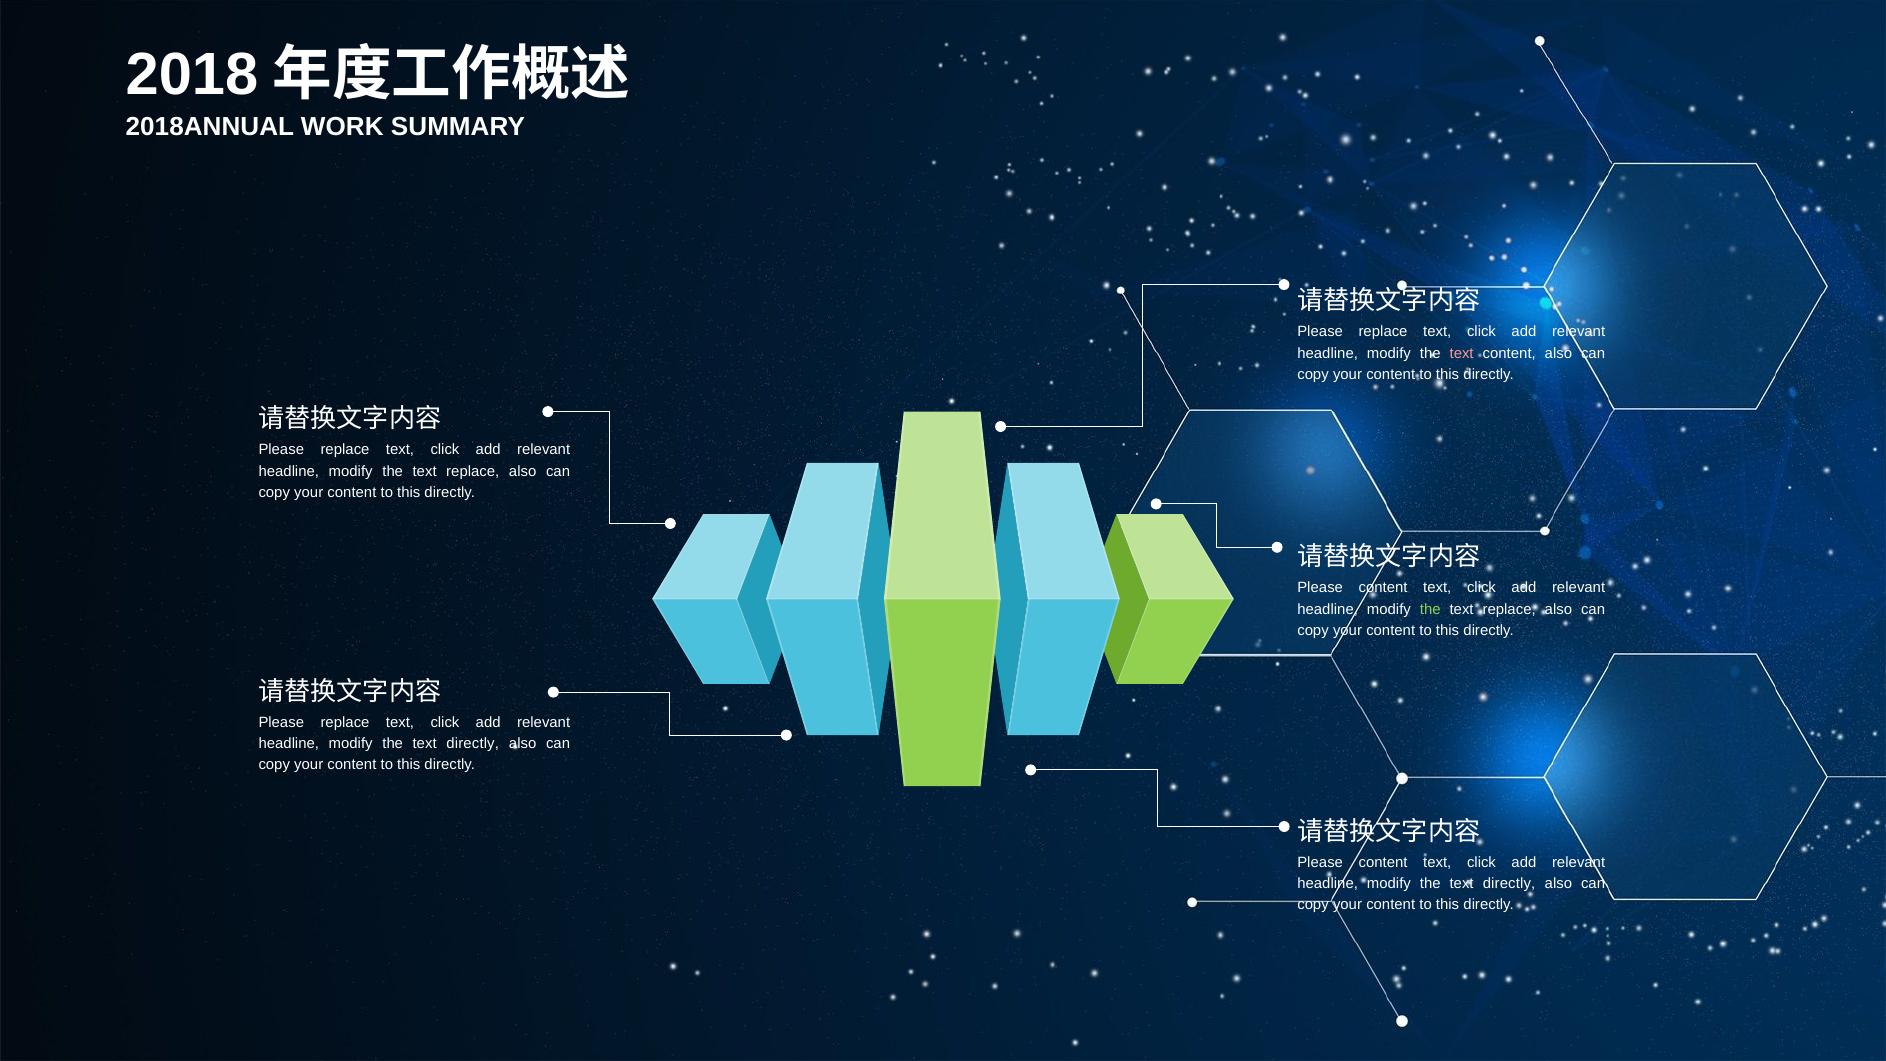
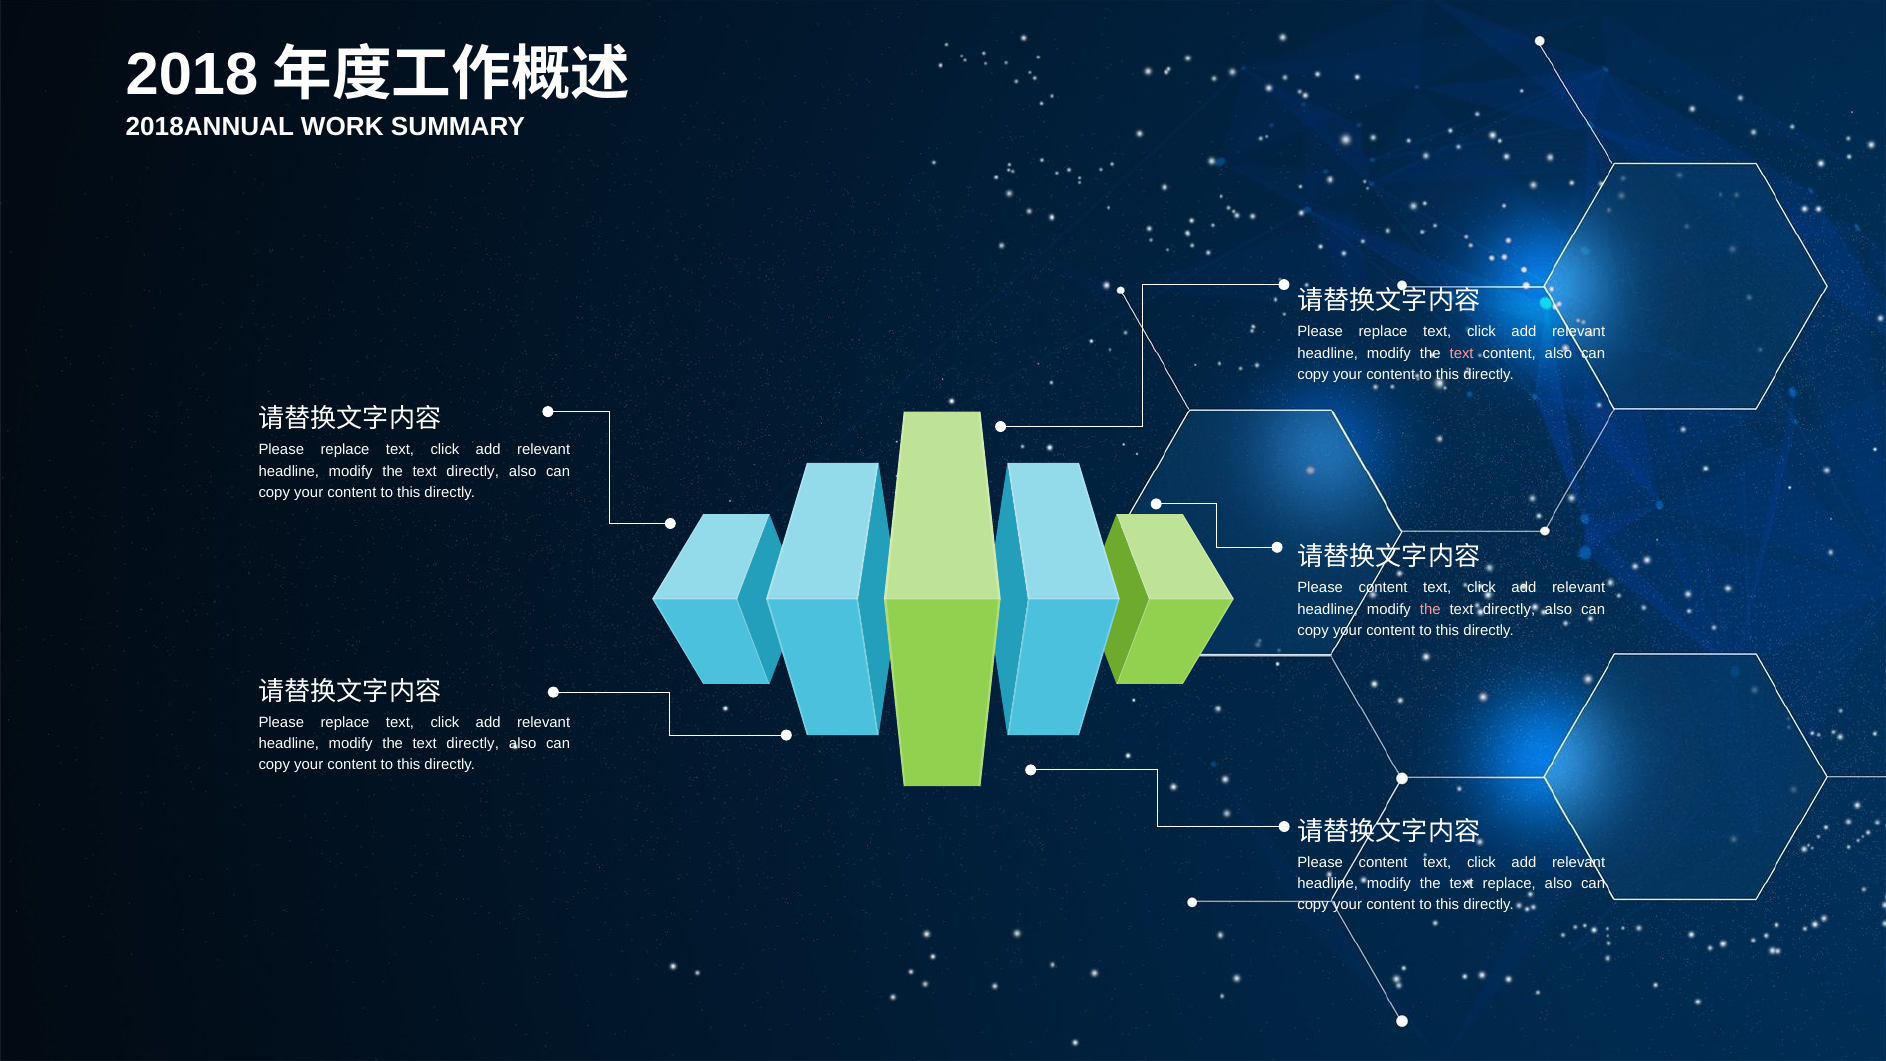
replace: replace -> directly (473, 471)
the colour: light green -> pink (1430, 609)
replace: replace -> directly (1509, 609)
directly: directly -> replace (1509, 883)
